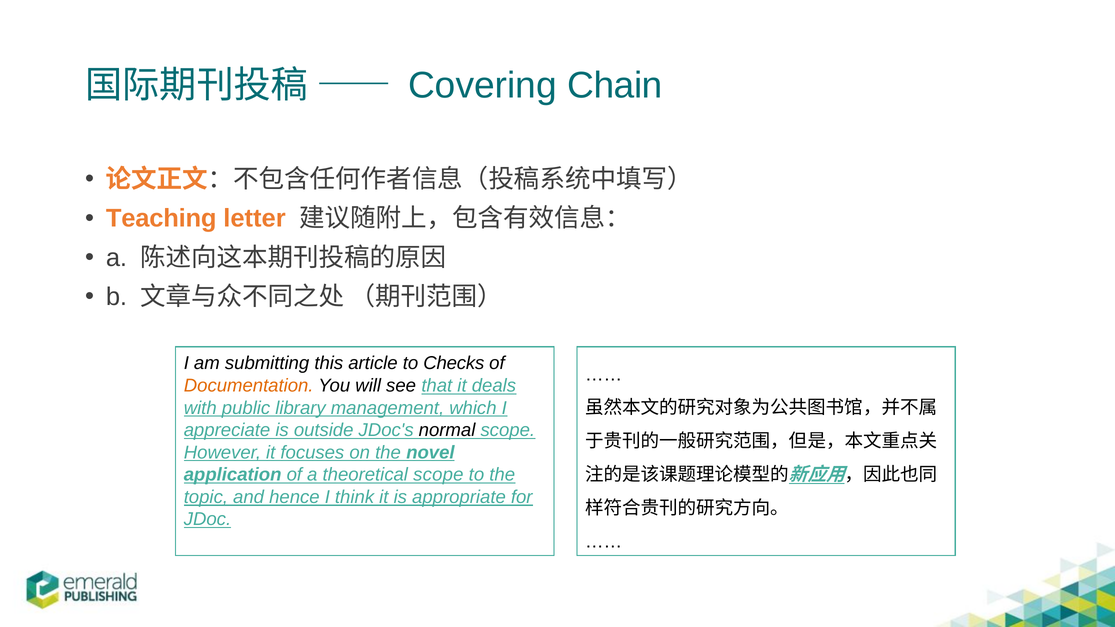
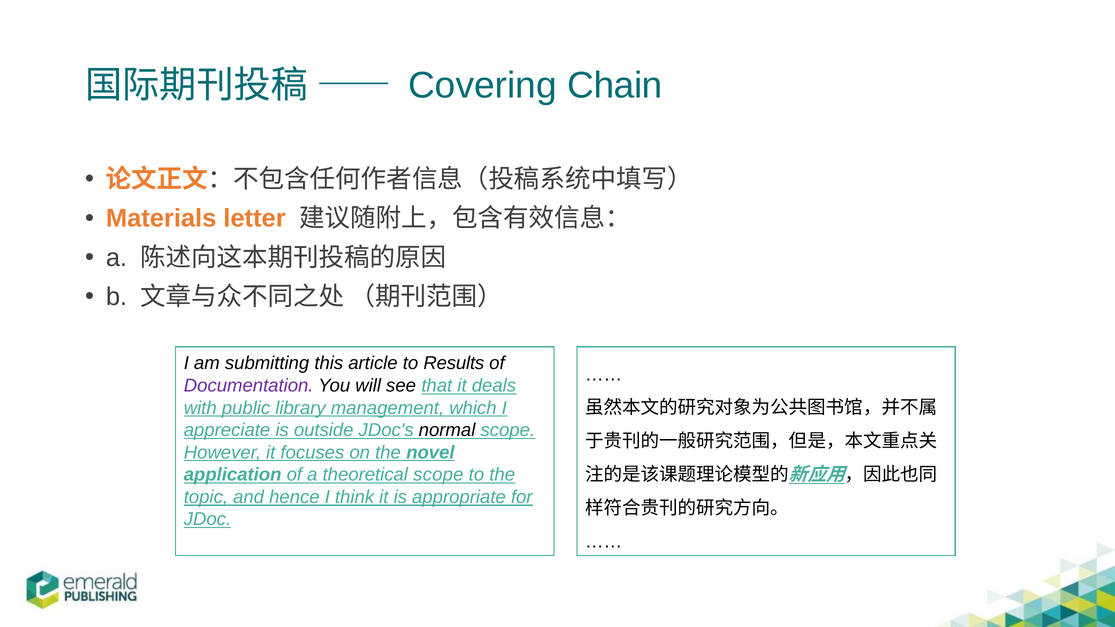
Teaching: Teaching -> Materials (161, 219)
Checks: Checks -> Results (454, 363)
Documentation colour: orange -> purple (249, 386)
